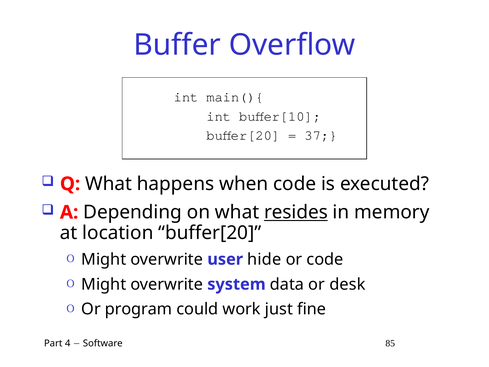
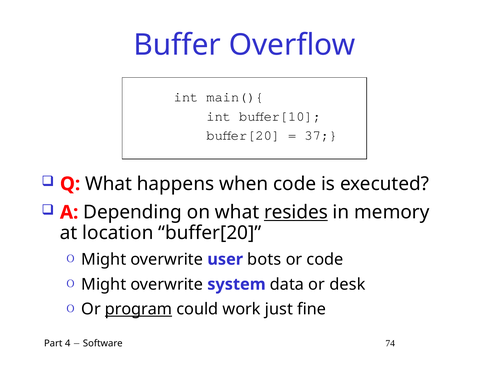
hide: hide -> bots (264, 259)
program underline: none -> present (139, 309)
85: 85 -> 74 (390, 343)
